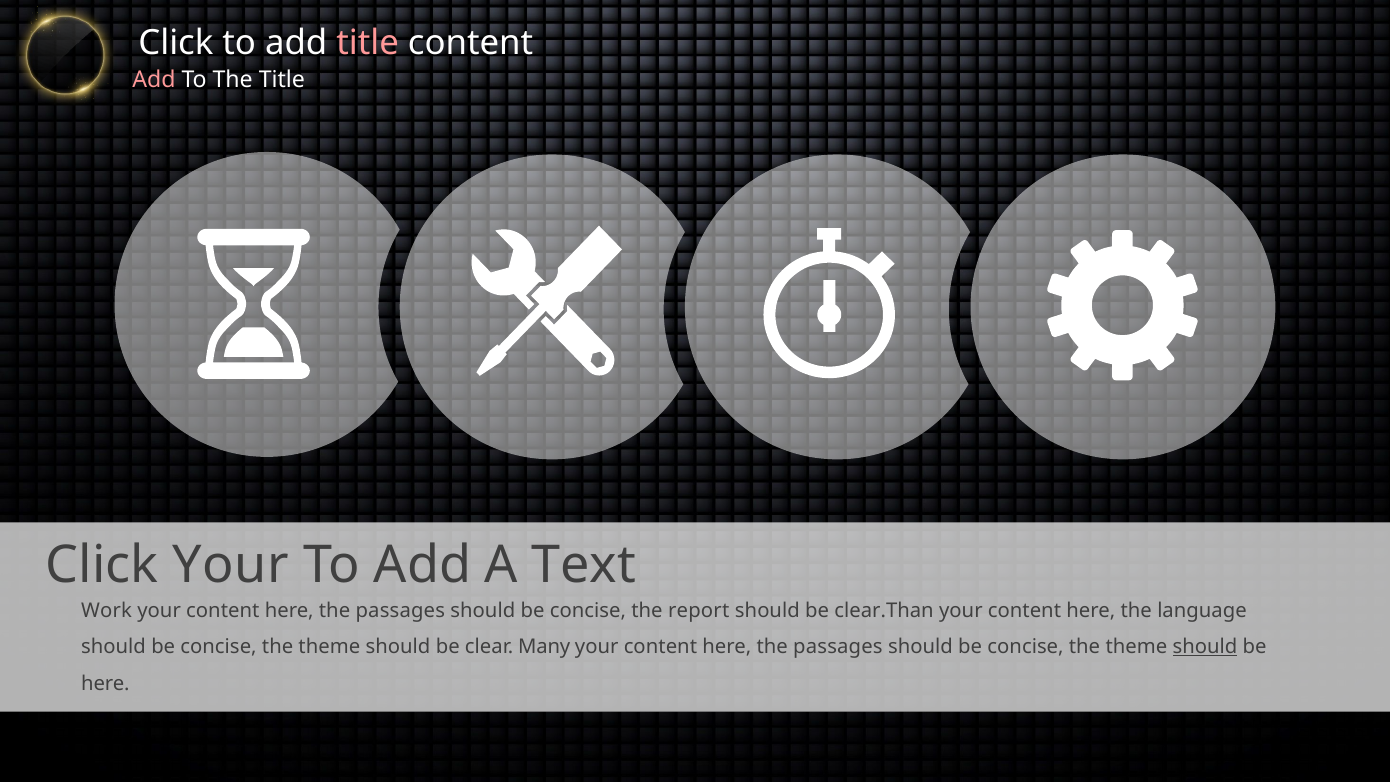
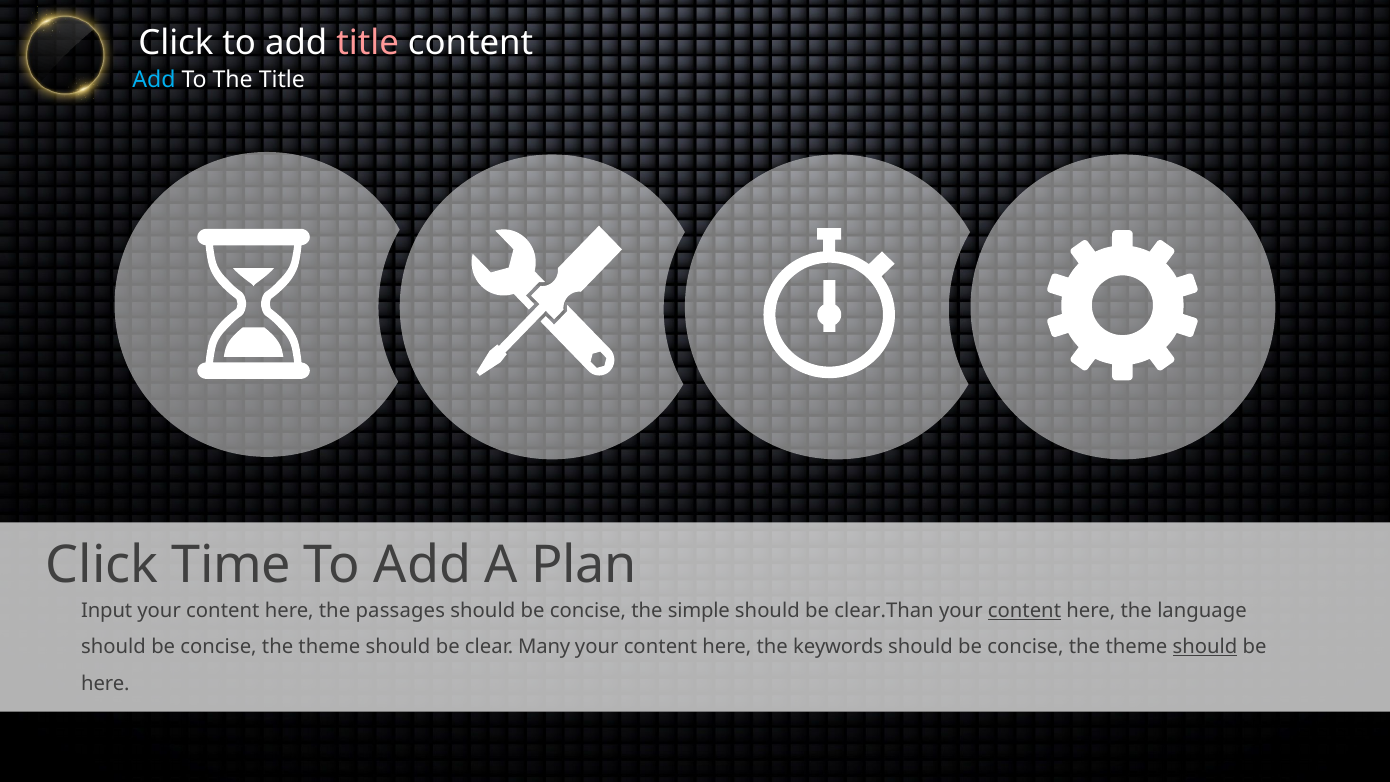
Add colour: pink -> light blue (154, 80)
Click Your: Your -> Time (231, 565)
Text: Text -> Plan (584, 565)
Work: Work -> Input (107, 610)
report: report -> simple (699, 610)
content underline: none -> present (1024, 610)
passages: passages -> keywords (838, 647)
